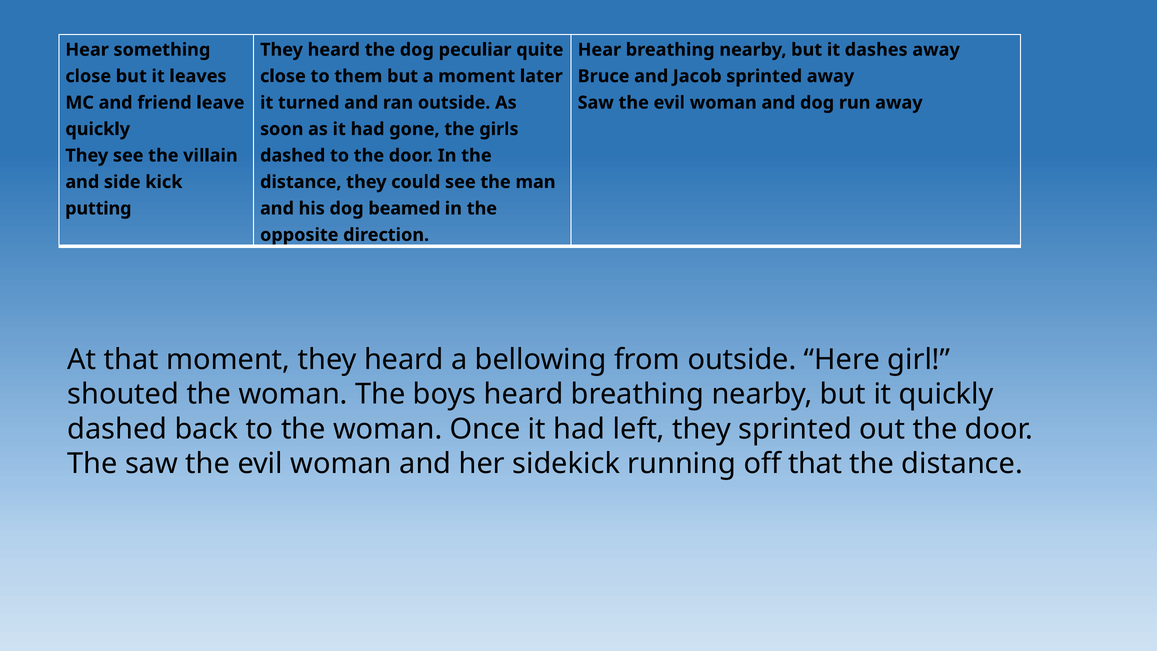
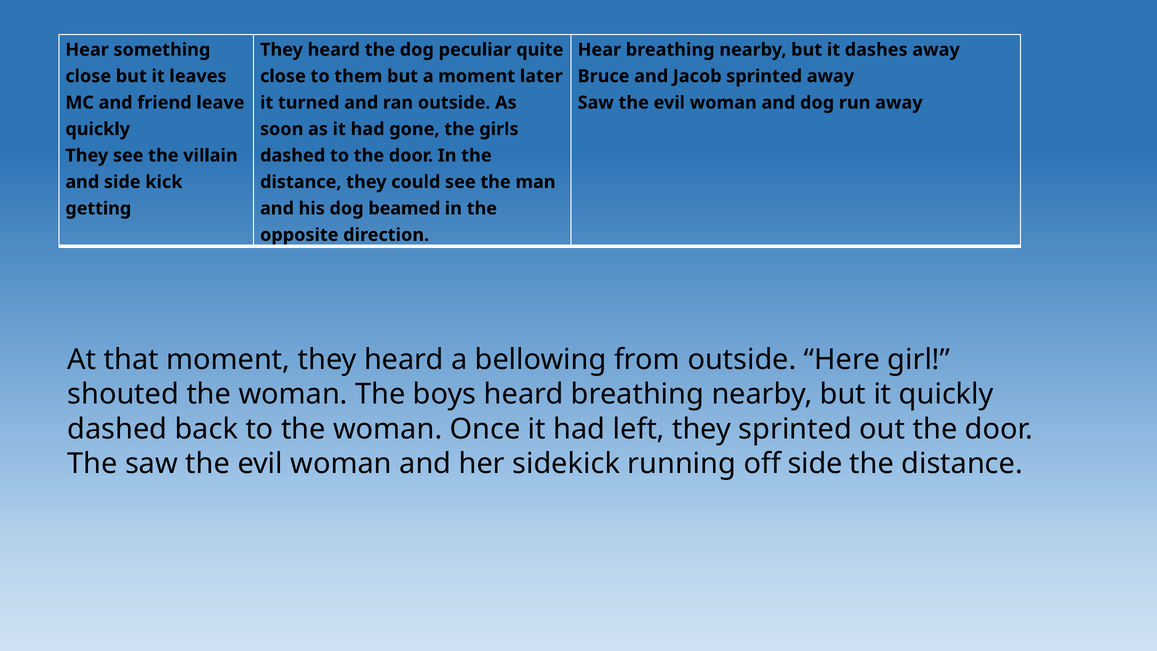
putting: putting -> getting (98, 208)
off that: that -> side (815, 464)
